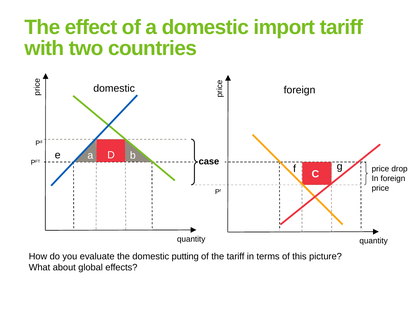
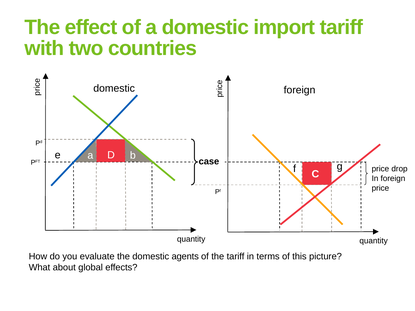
putting: putting -> agents (185, 257)
